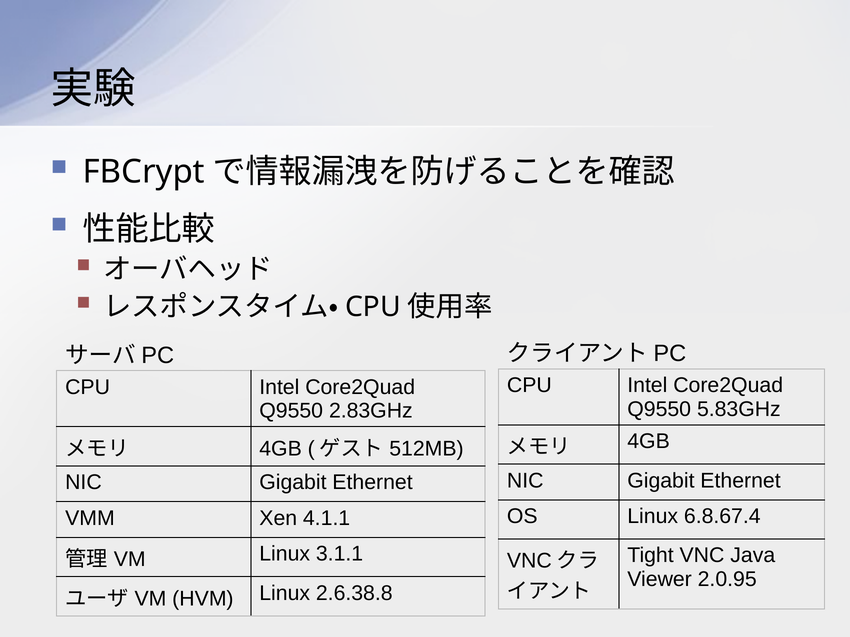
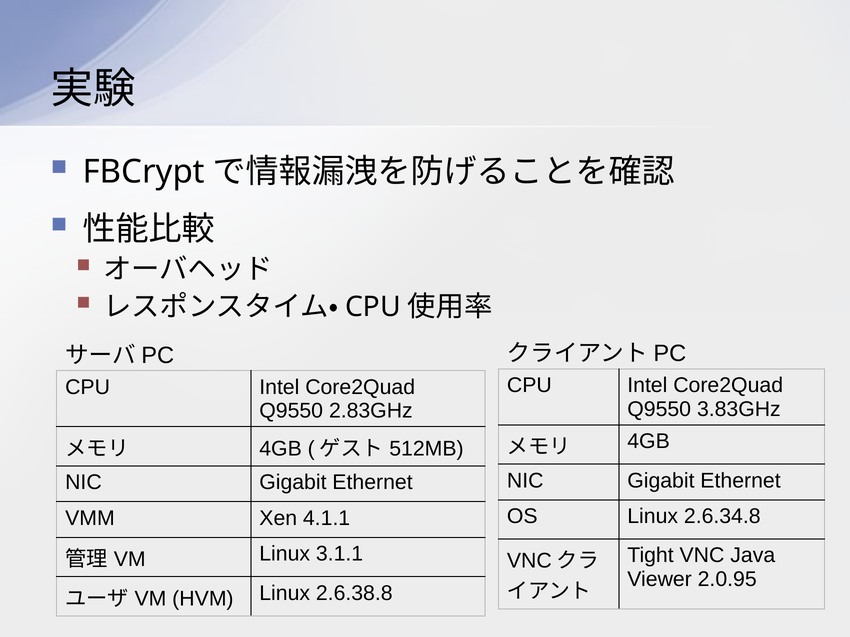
5.83GHz: 5.83GHz -> 3.83GHz (739, 409)
6.8.67.4: 6.8.67.4 -> 2.6.34.8 (722, 517)
